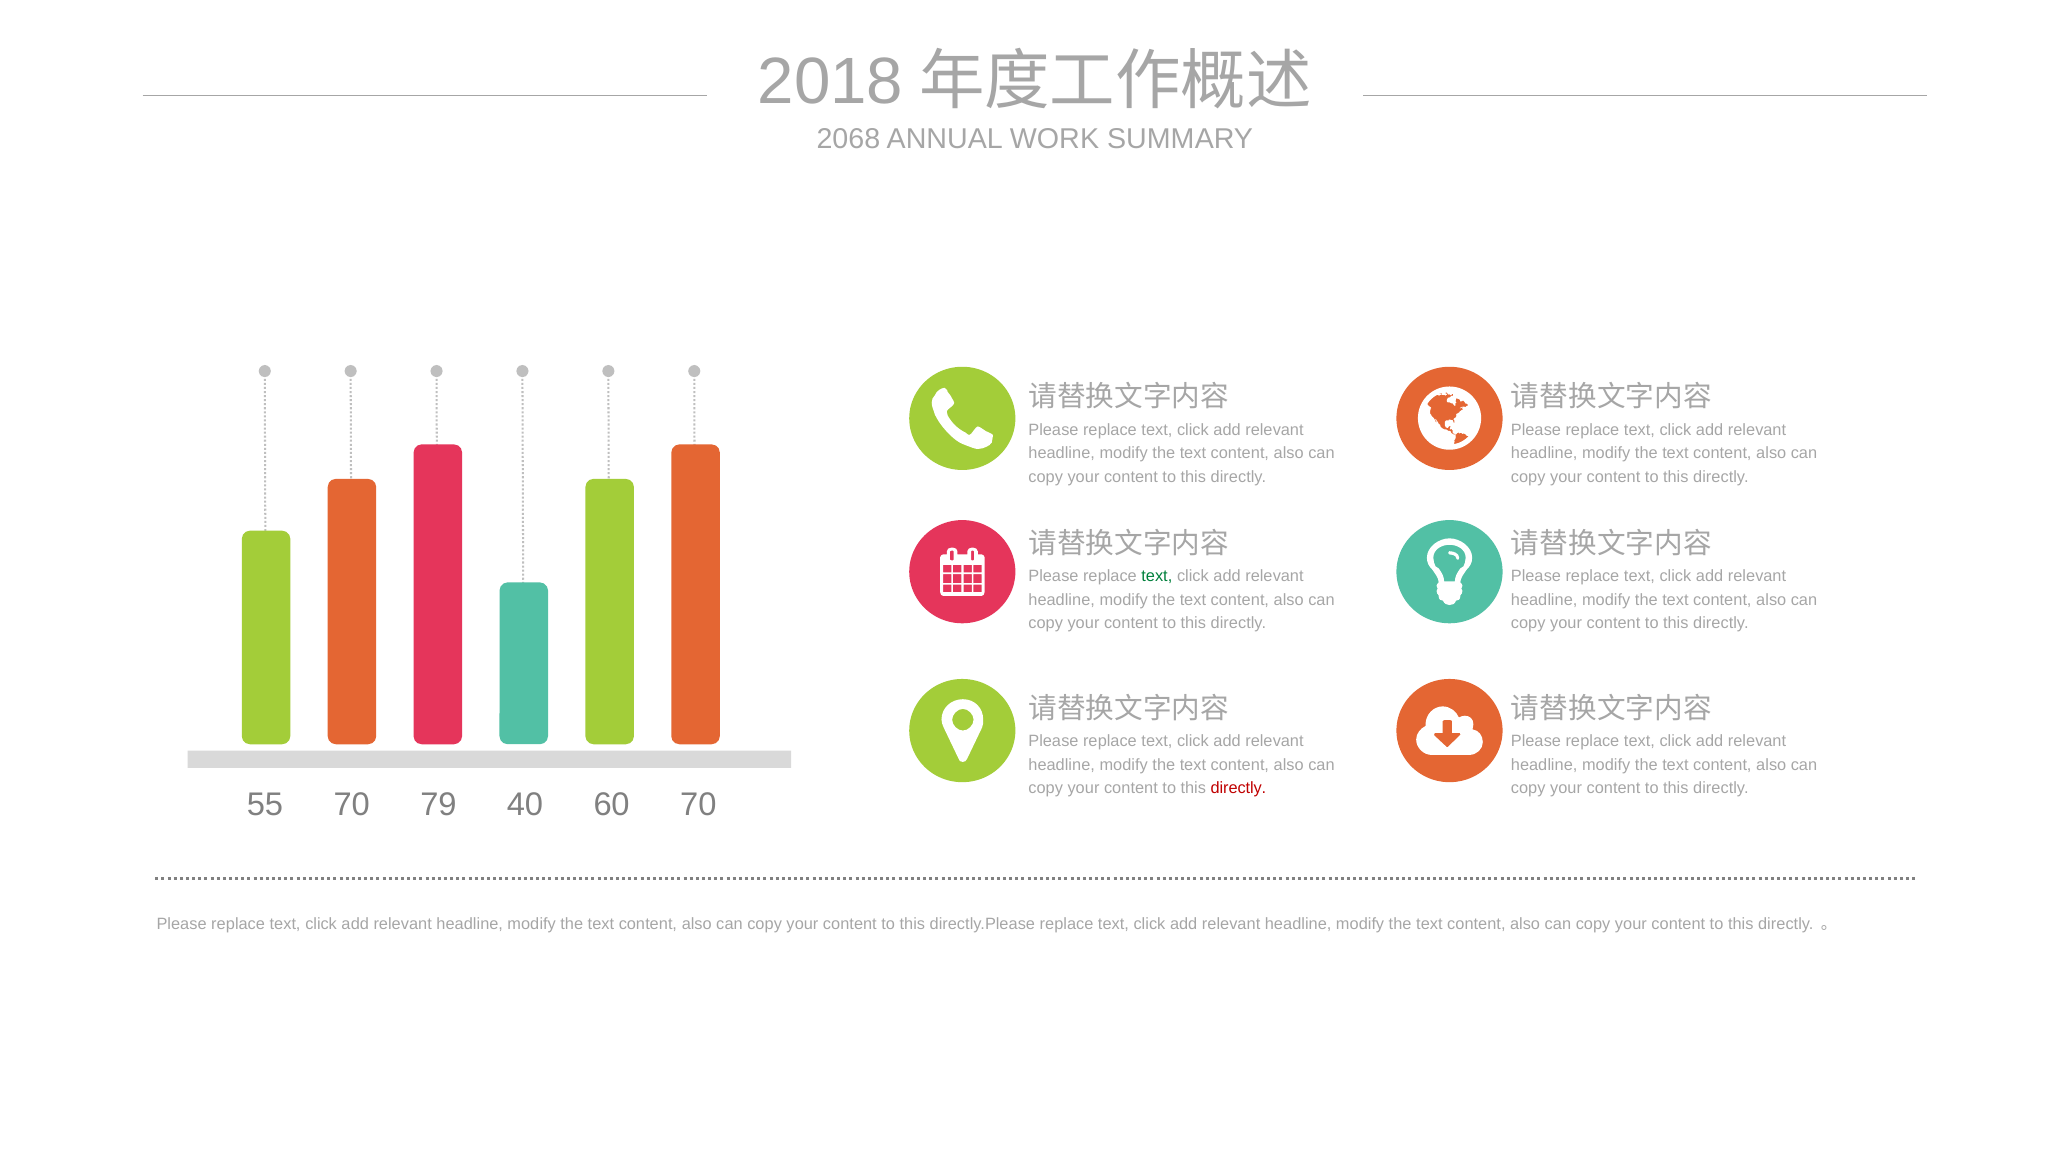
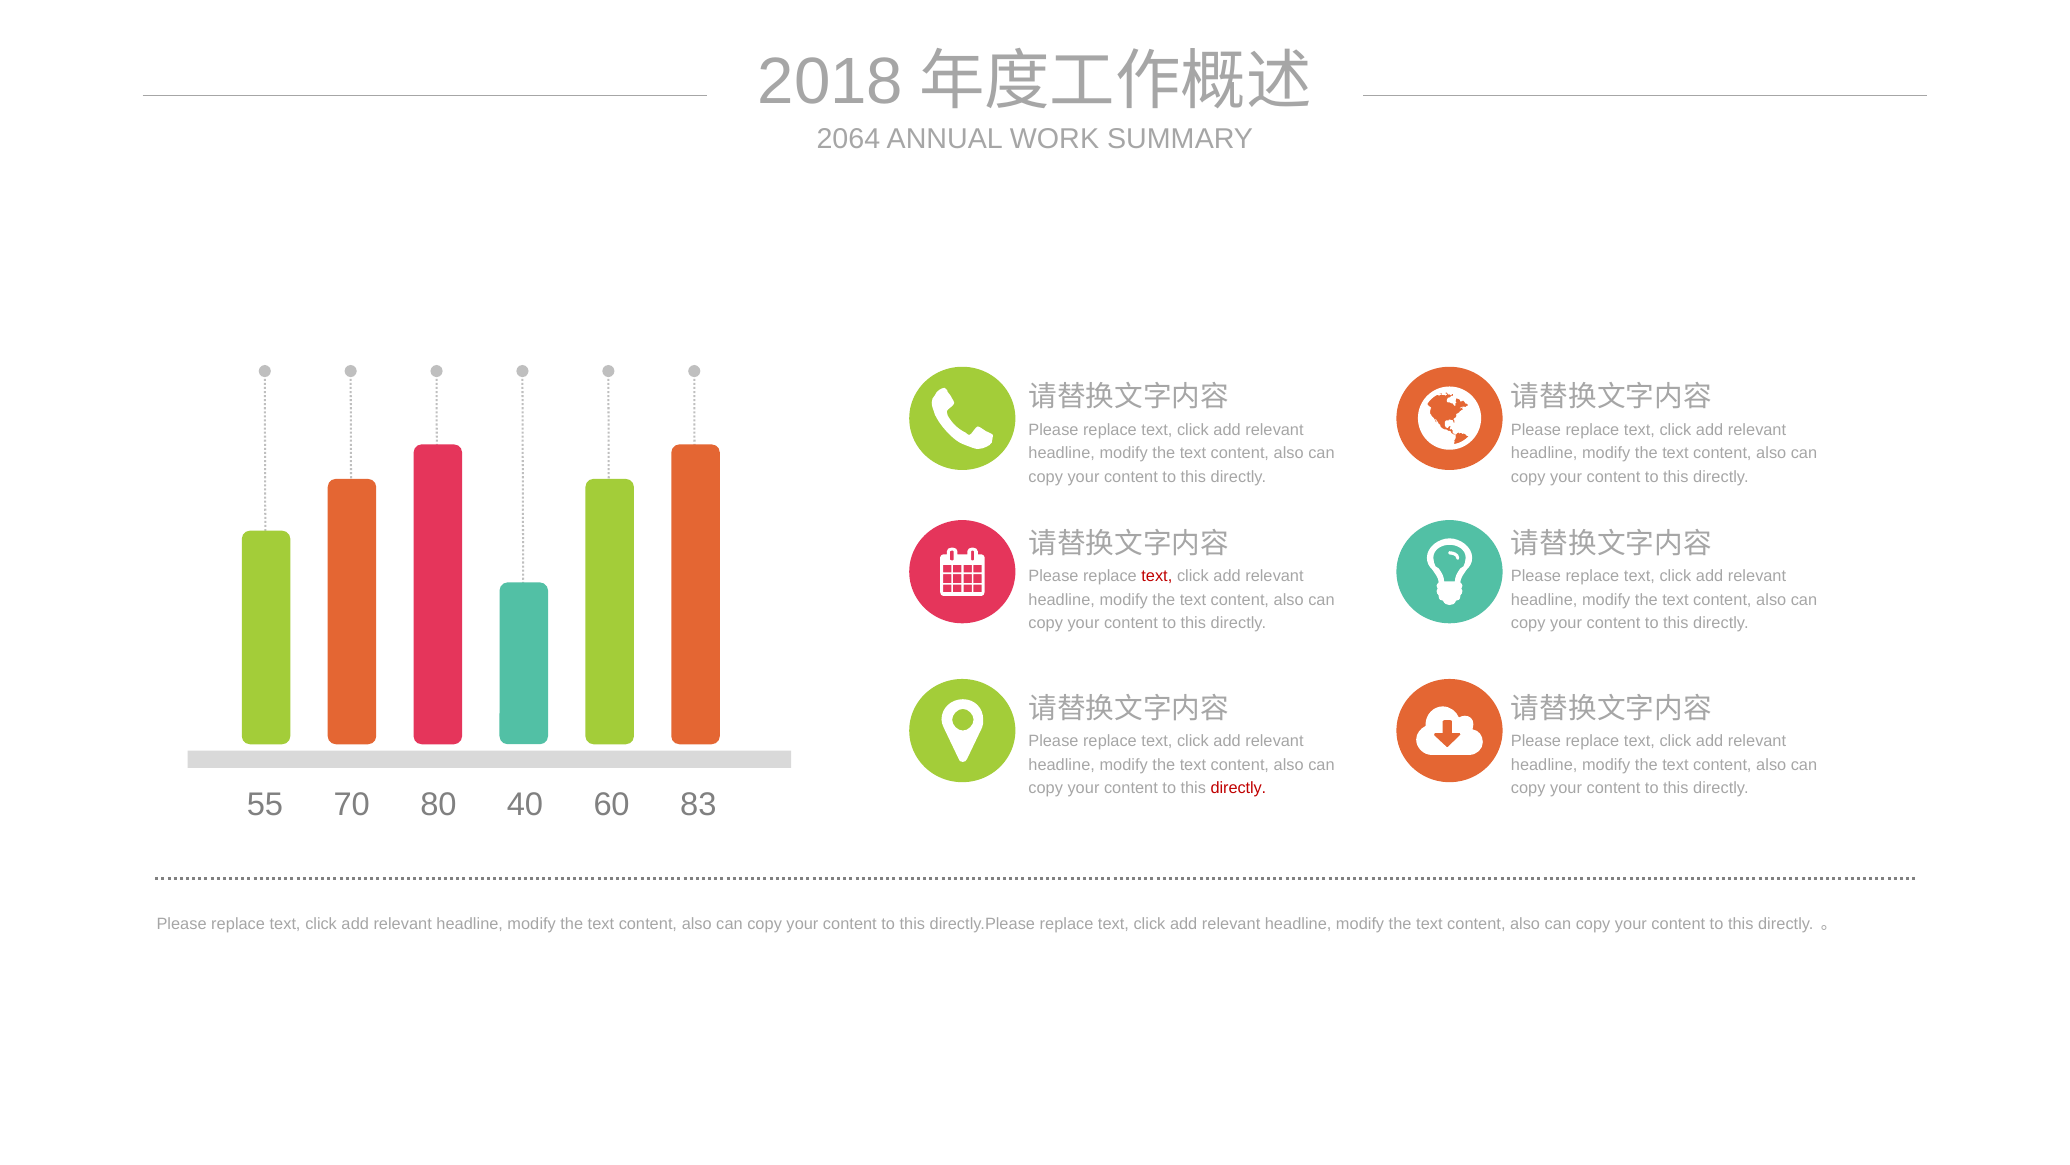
2068: 2068 -> 2064 (848, 139)
text colour: green -> red (1157, 576)
79: 79 -> 80 (438, 804)
60 70: 70 -> 83 (698, 804)
